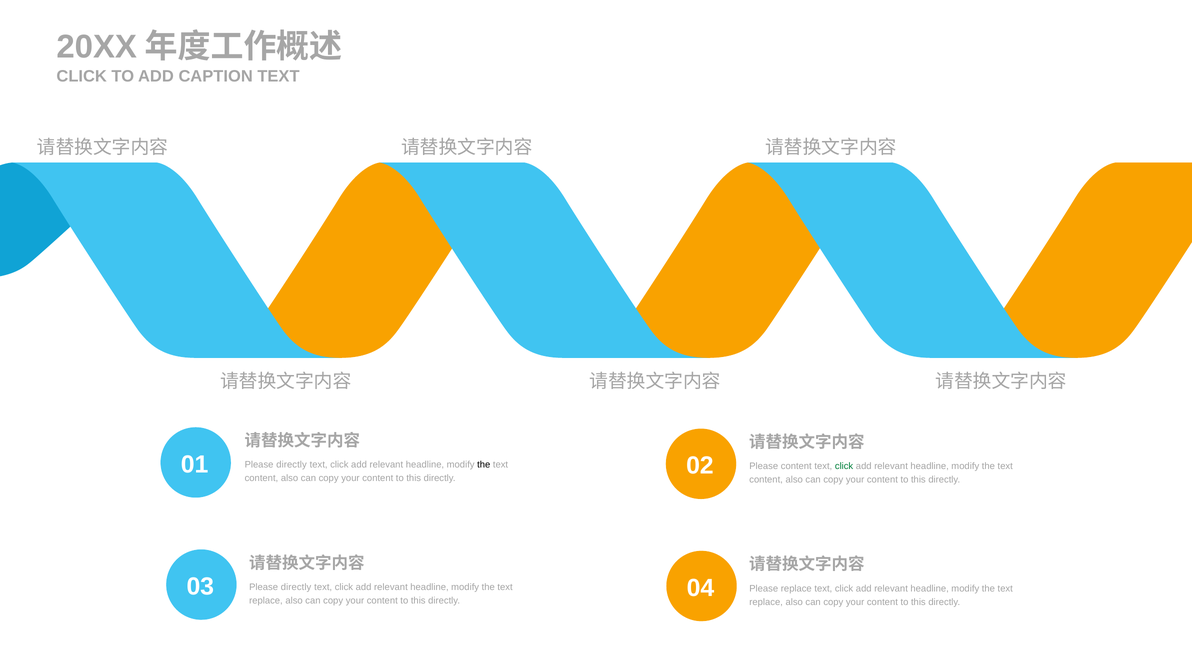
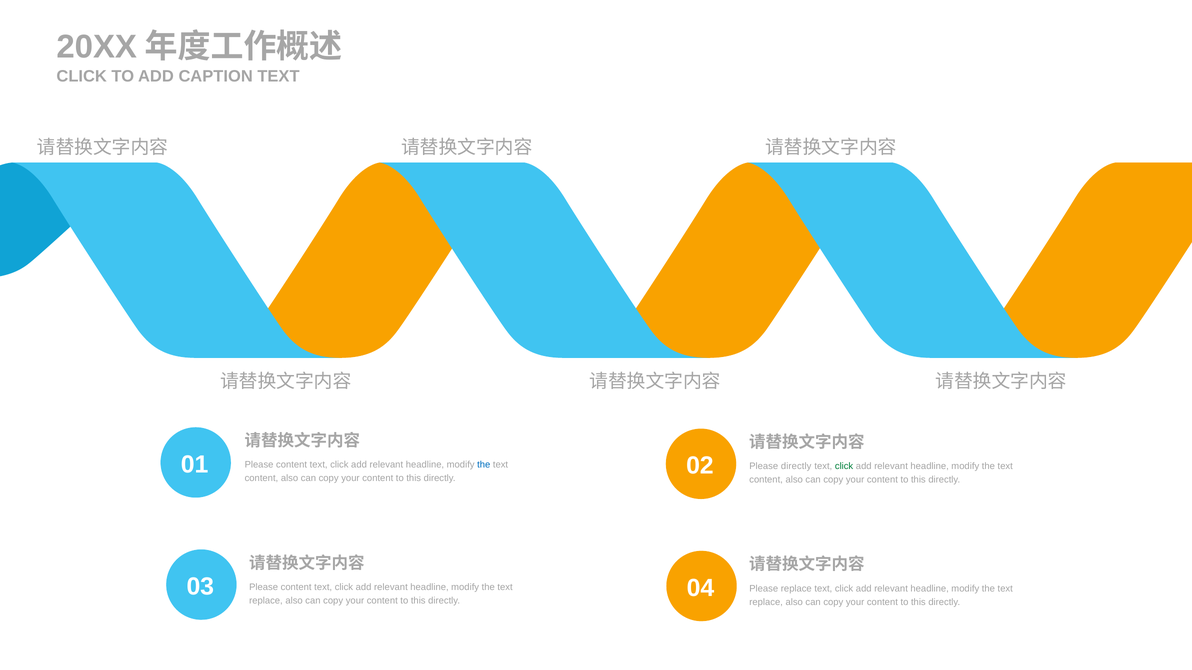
directly: directly -> content (292, 465)
the colour: black -> blue (484, 465)
Please content: content -> directly (796, 467)
directly: directly -> content (296, 587)
